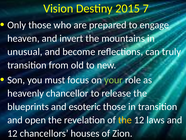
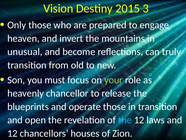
7: 7 -> 3 (146, 8)
esoteric: esoteric -> operate (85, 106)
the colour: yellow -> light blue (125, 120)
